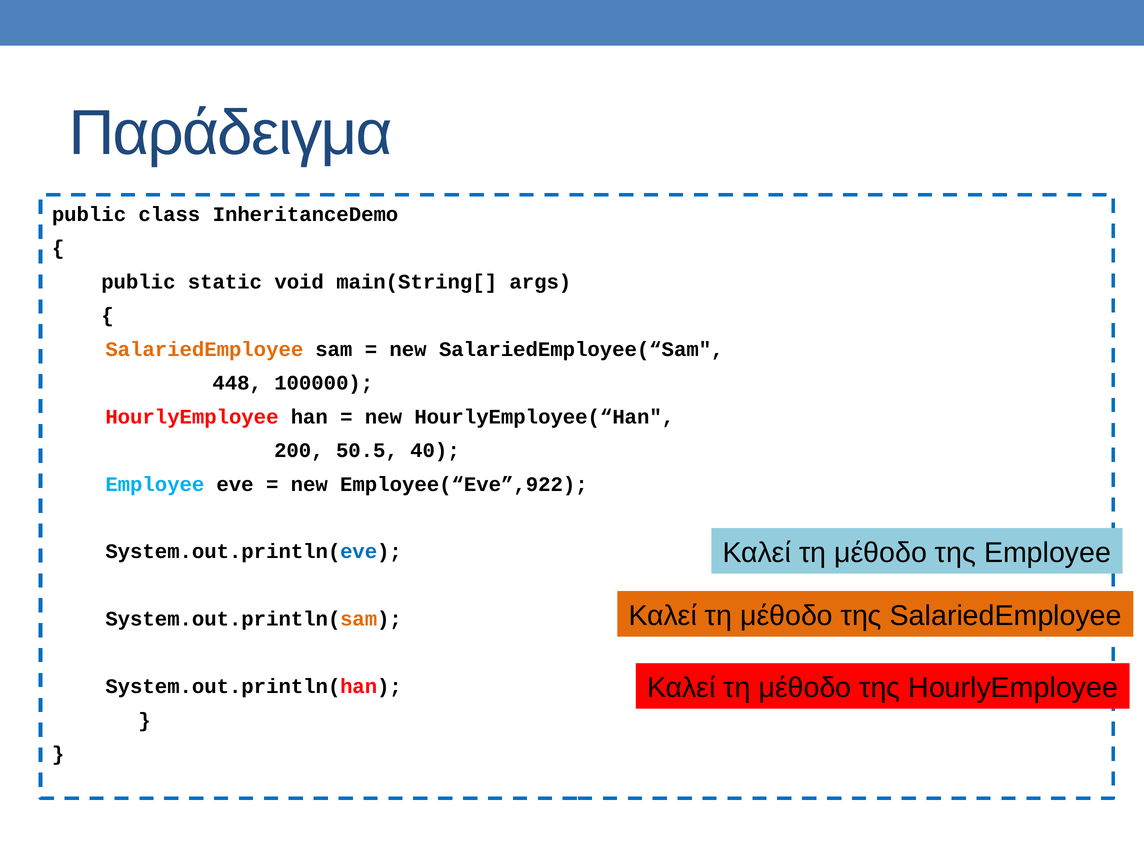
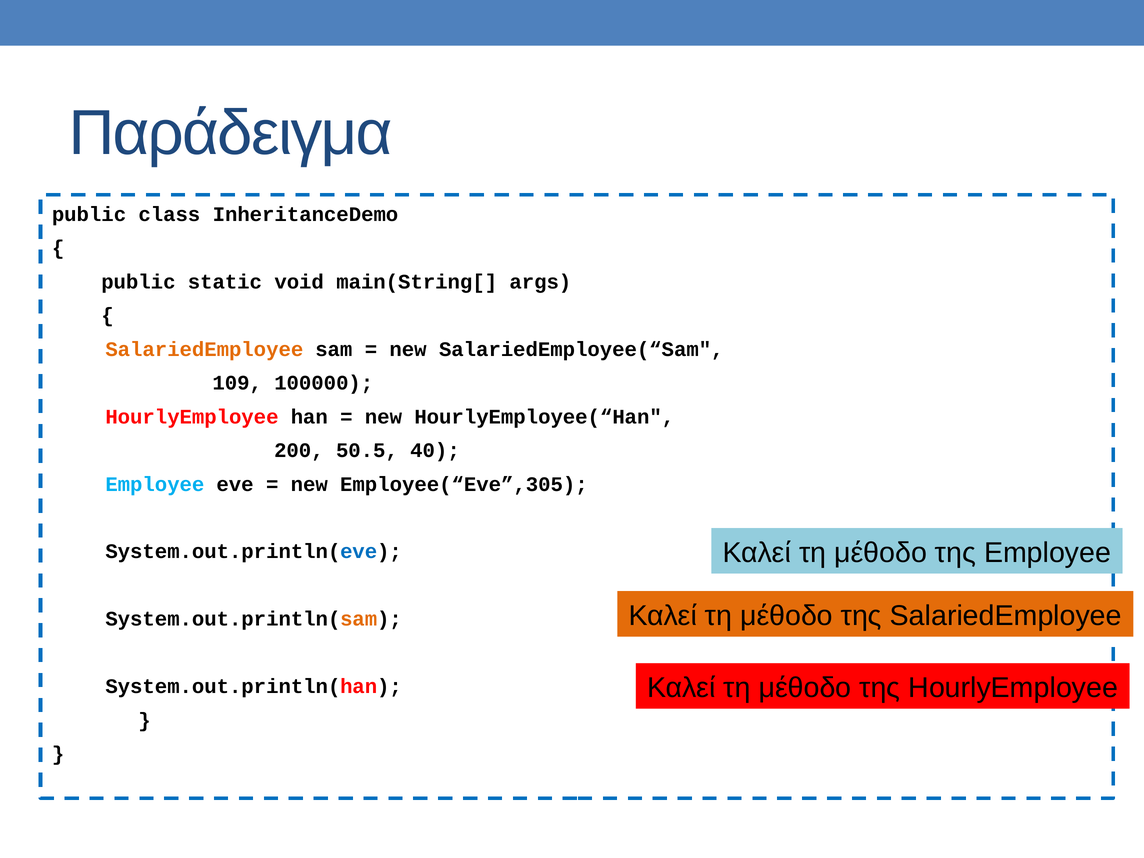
448: 448 -> 109 (237, 383)
Employee(“Eve”,922: Employee(“Eve”,922 -> Employee(“Eve”,305 (464, 484)
